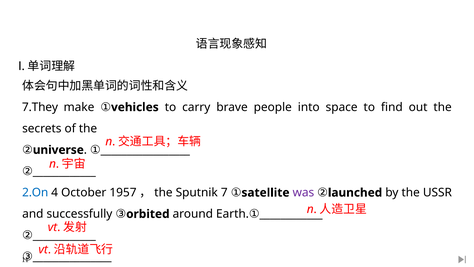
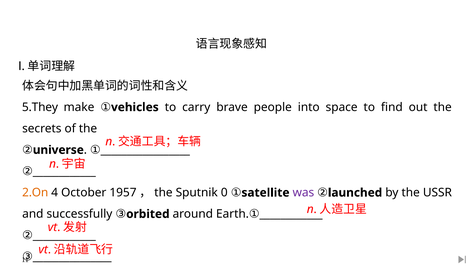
7.They: 7.They -> 5.They (40, 107)
2.On colour: blue -> orange (35, 192)
7: 7 -> 0 (224, 192)
